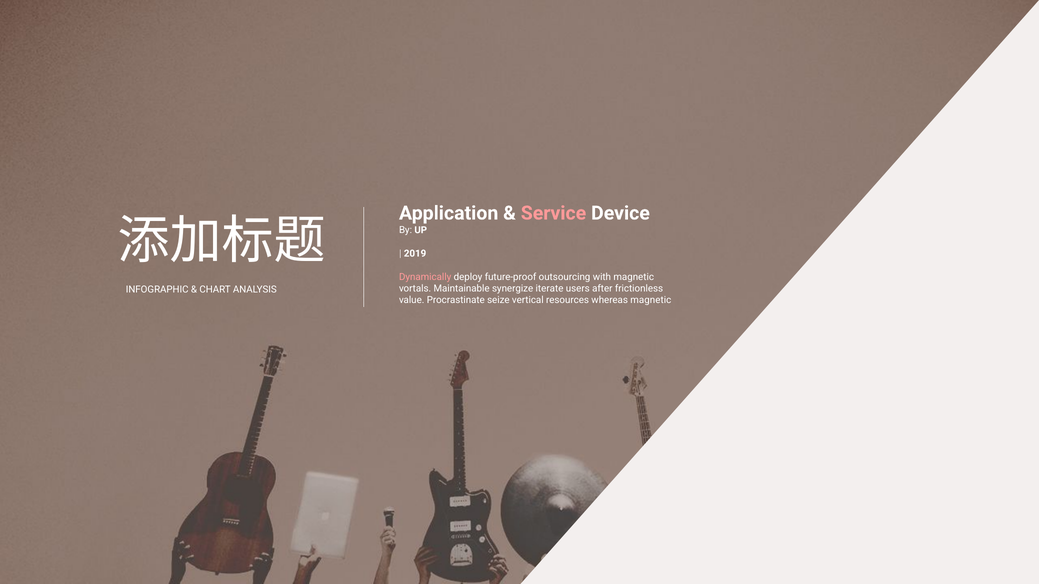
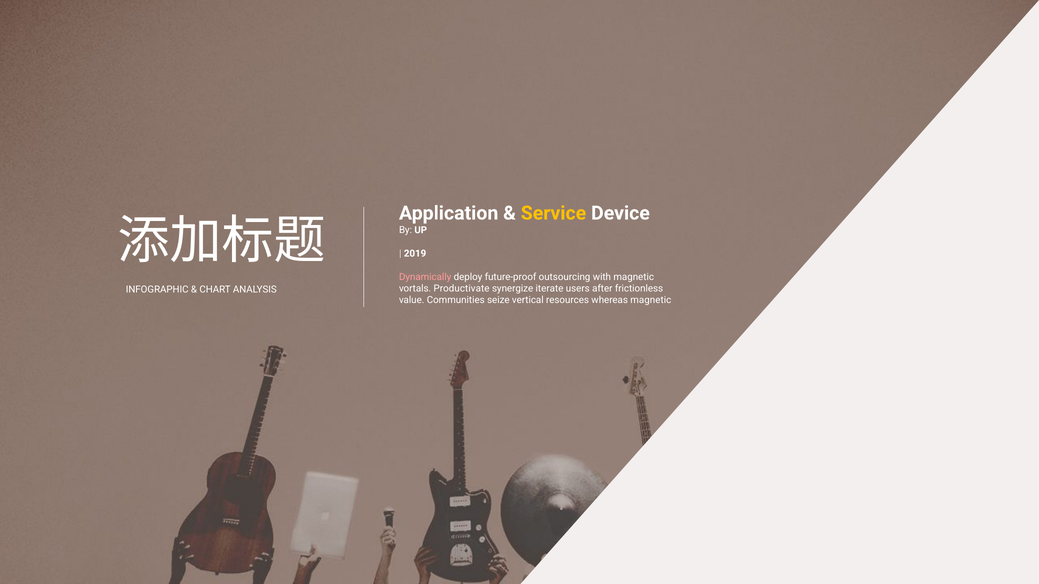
Service colour: pink -> yellow (553, 213)
Maintainable: Maintainable -> Productivate (462, 289)
Procrastinate: Procrastinate -> Communities (456, 300)
